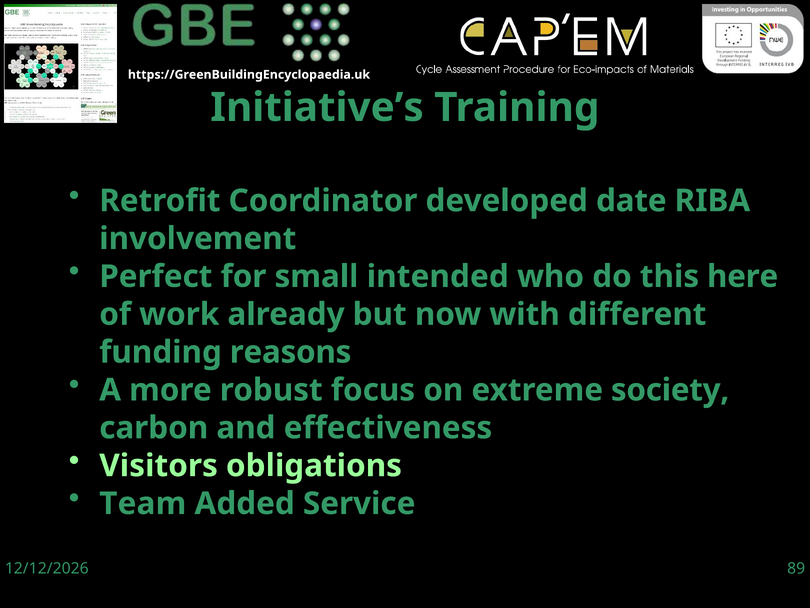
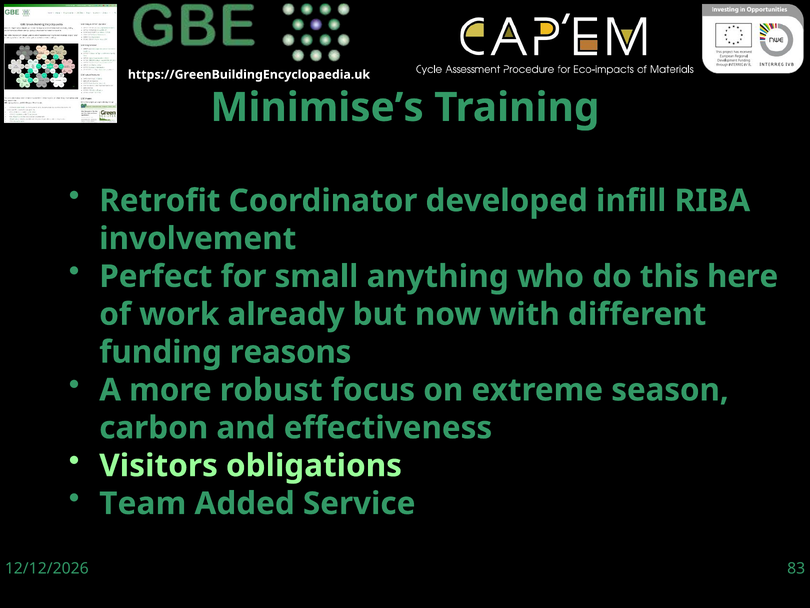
Initiative’s: Initiative’s -> Minimise’s (317, 107)
date: date -> infill (631, 201)
intended: intended -> anything (438, 276)
society: society -> season (670, 390)
89: 89 -> 83 (796, 568)
